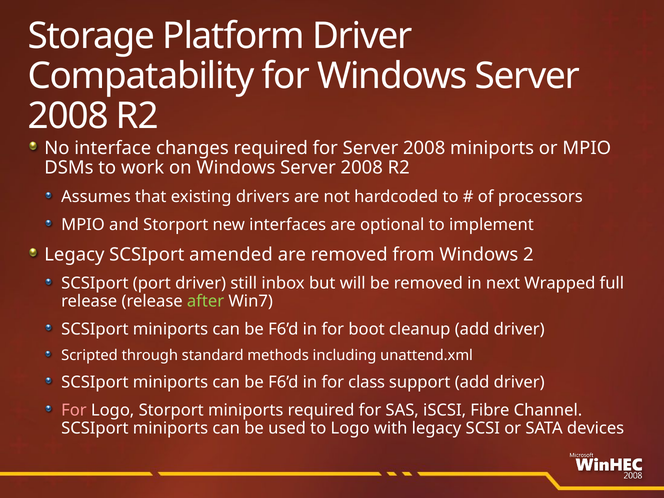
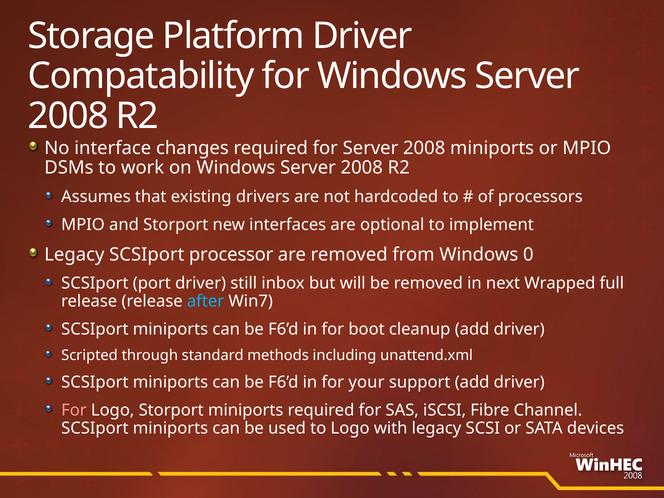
amended: amended -> processor (231, 254)
2: 2 -> 0 (528, 254)
after colour: light green -> light blue (206, 301)
class: class -> your (366, 382)
